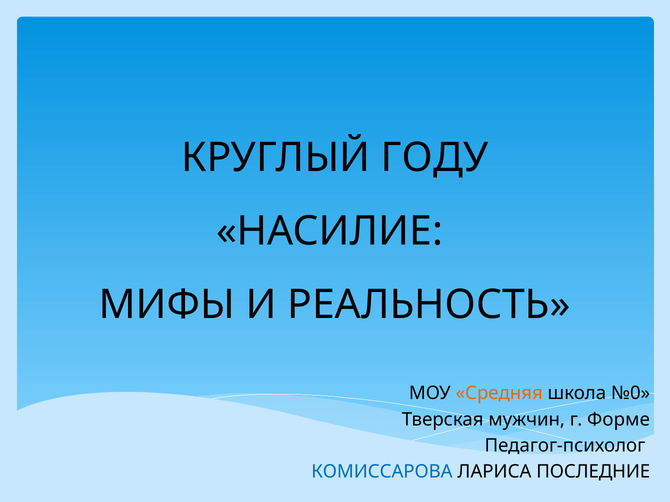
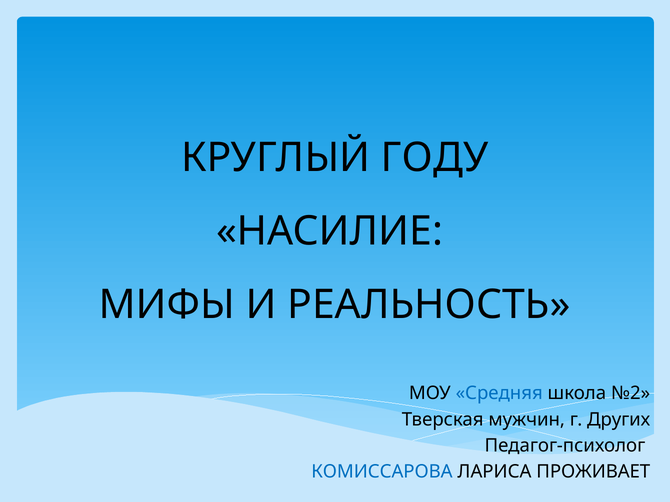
Средняя colour: orange -> blue (499, 394)
№0: №0 -> №2 (631, 394)
Форме: Форме -> Других (619, 420)
ПОСЛЕДНИЕ: ПОСЛЕДНИЕ -> ПРОЖИВАЕТ (593, 472)
